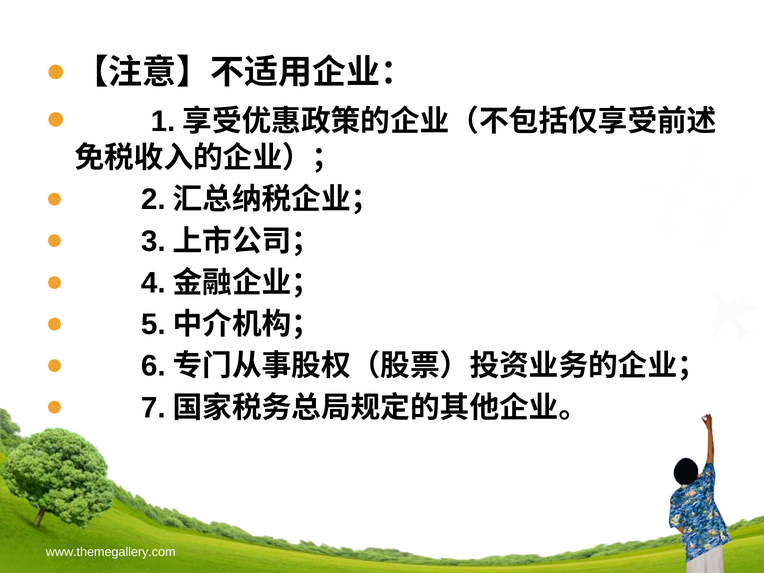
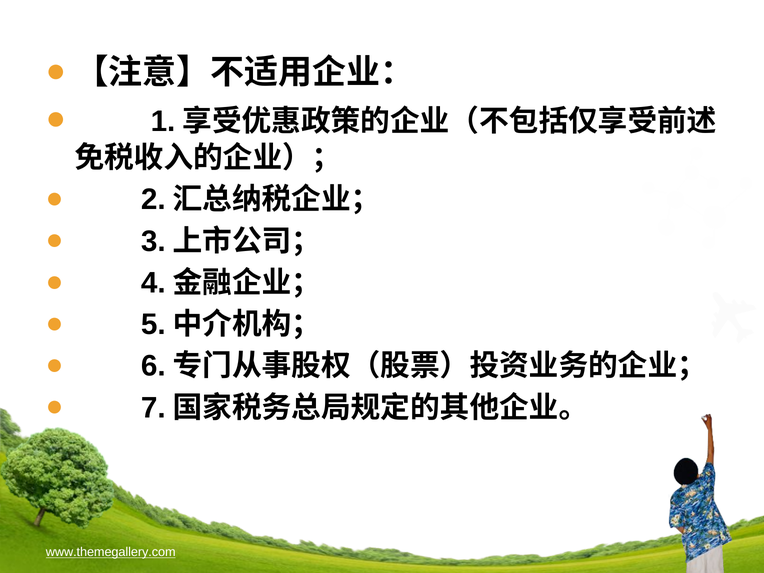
www.themegallery.com underline: none -> present (111, 552)
